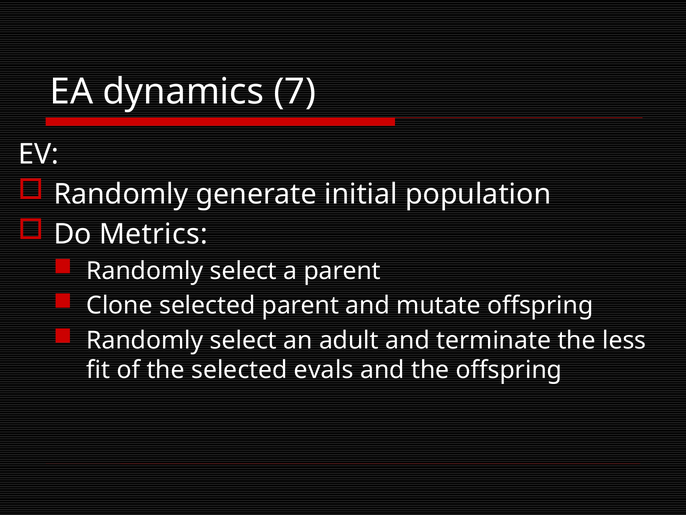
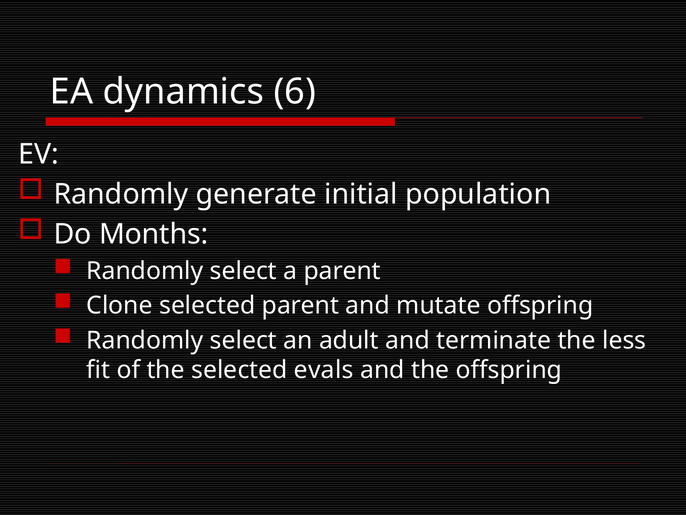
7: 7 -> 6 (295, 91)
Metrics: Metrics -> Months (154, 234)
